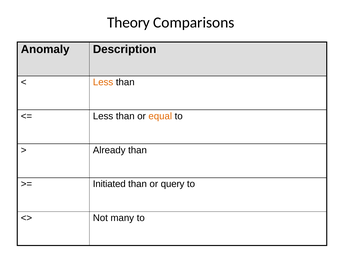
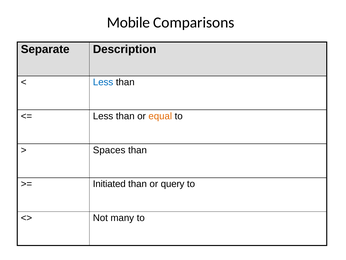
Theory: Theory -> Mobile (129, 22)
Anomaly: Anomaly -> Separate (45, 49)
Less colour: orange -> blue (103, 82)
Already: Already -> Spaces (109, 150)
